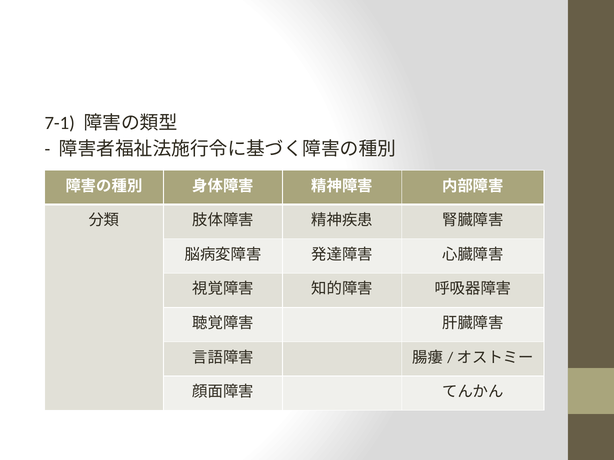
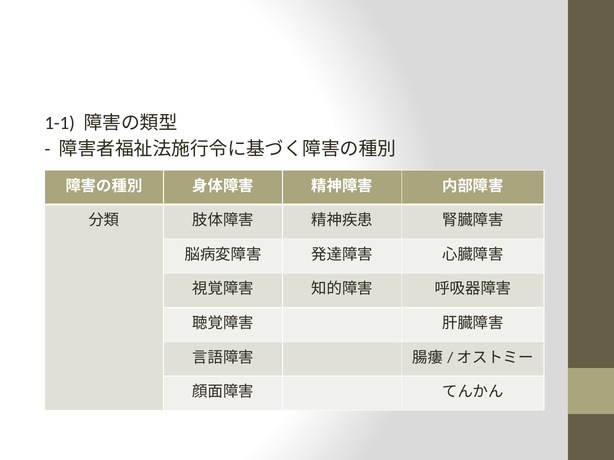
7-1: 7-1 -> 1-1 (60, 123)
